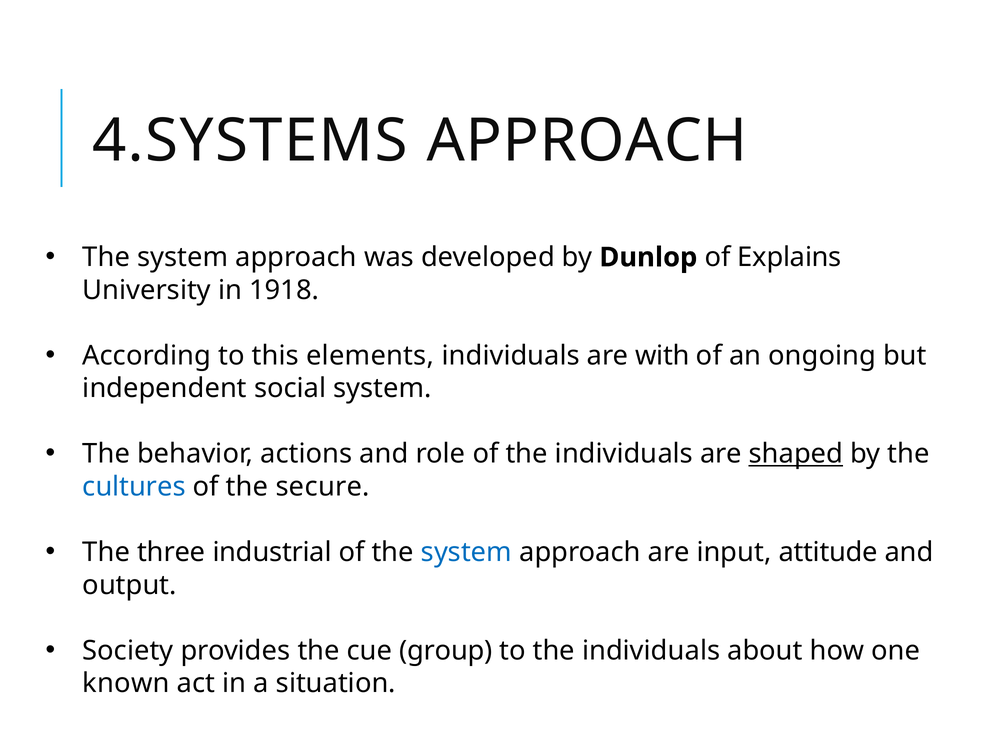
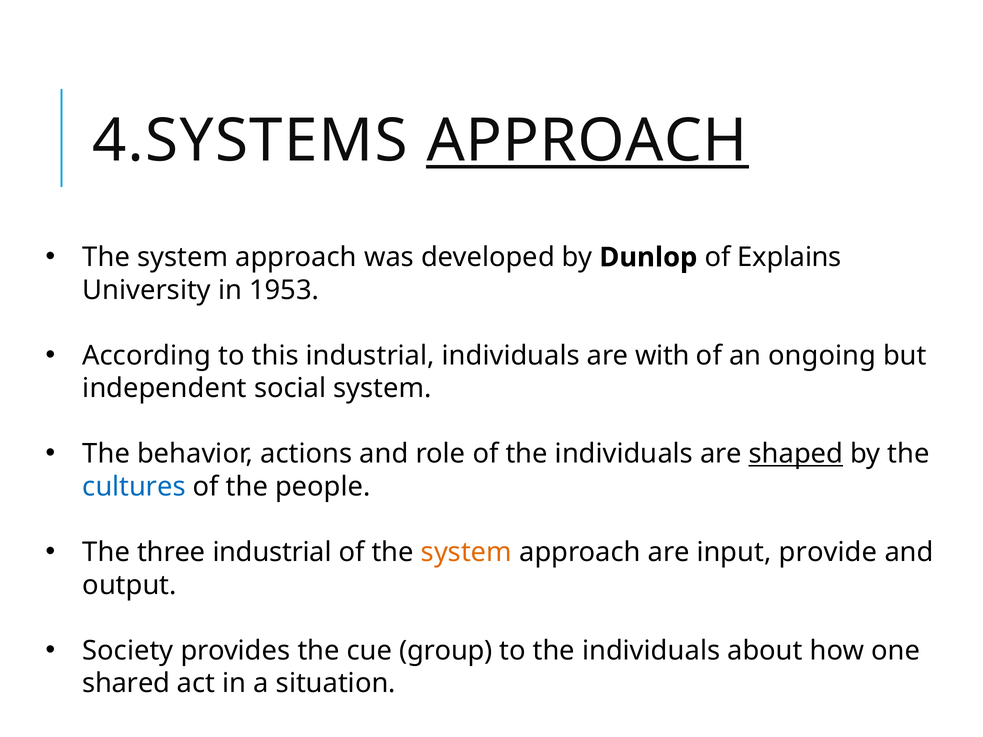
APPROACH underline: none -> present (587, 141)
1918: 1918 -> 1953 (284, 290)
this elements: elements -> industrial (370, 356)
secure: secure -> people (323, 487)
system colour: blue -> orange (466, 552)
attitude: attitude -> provide (828, 552)
known: known -> shared (126, 684)
